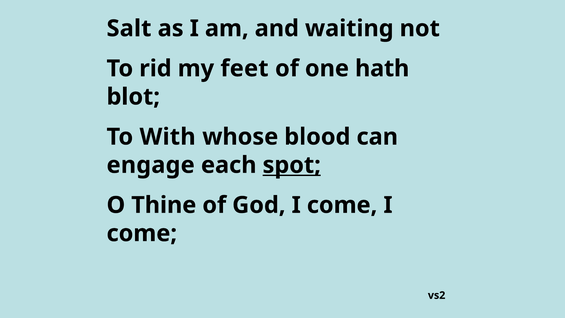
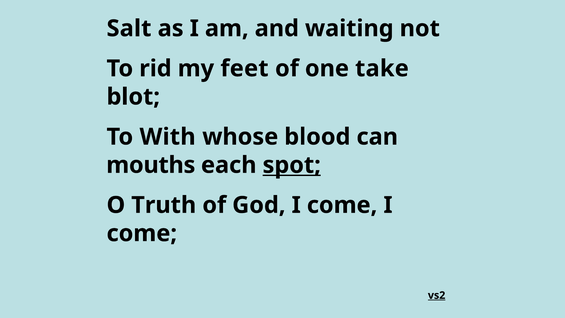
hath: hath -> take (382, 68)
engage: engage -> mouths (151, 165)
Thine: Thine -> Truth (164, 205)
vs2 underline: none -> present (437, 295)
